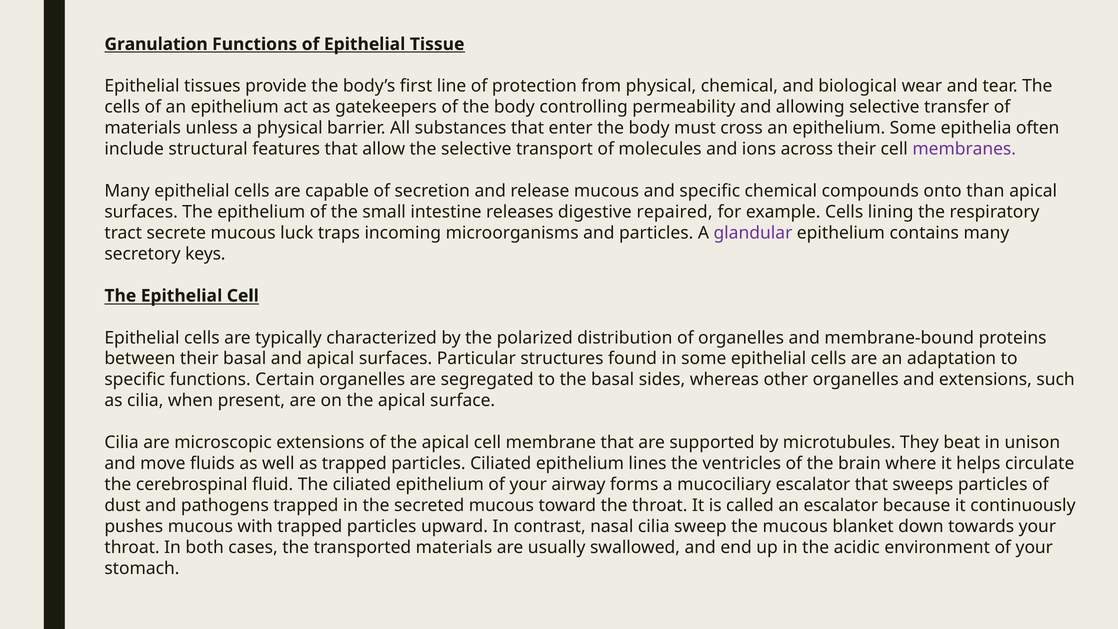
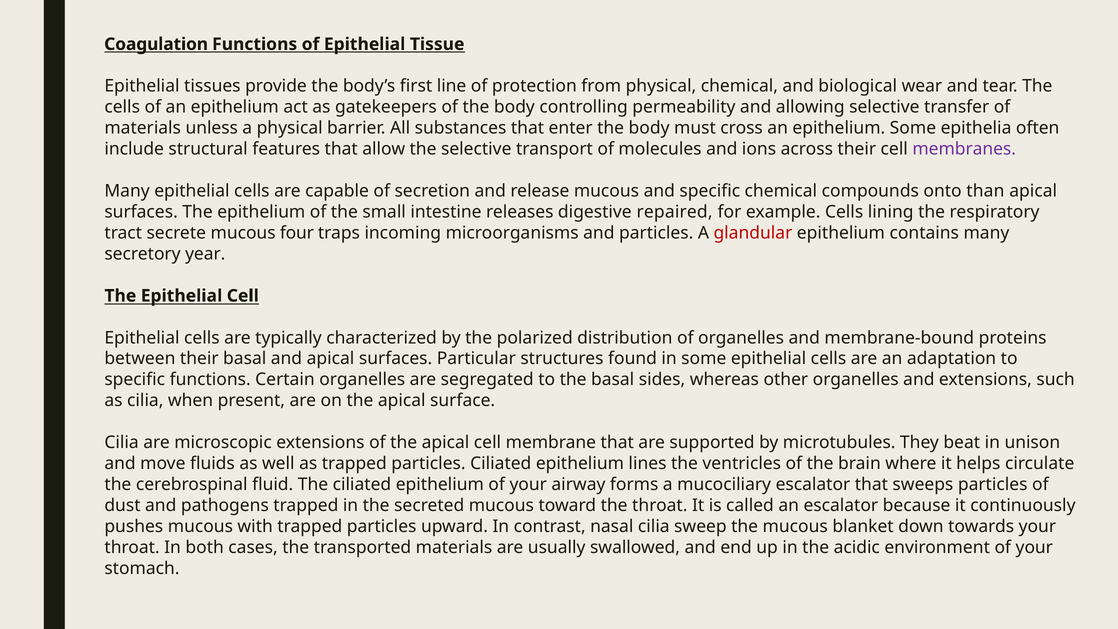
Granulation: Granulation -> Coagulation (156, 44)
luck: luck -> four (297, 233)
glandular colour: purple -> red (753, 233)
keys: keys -> year (205, 254)
